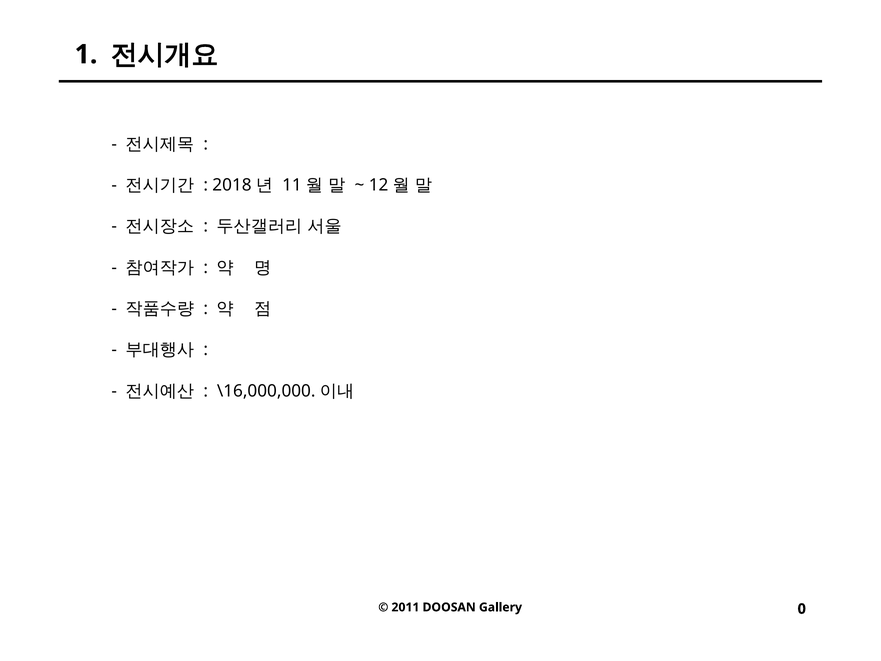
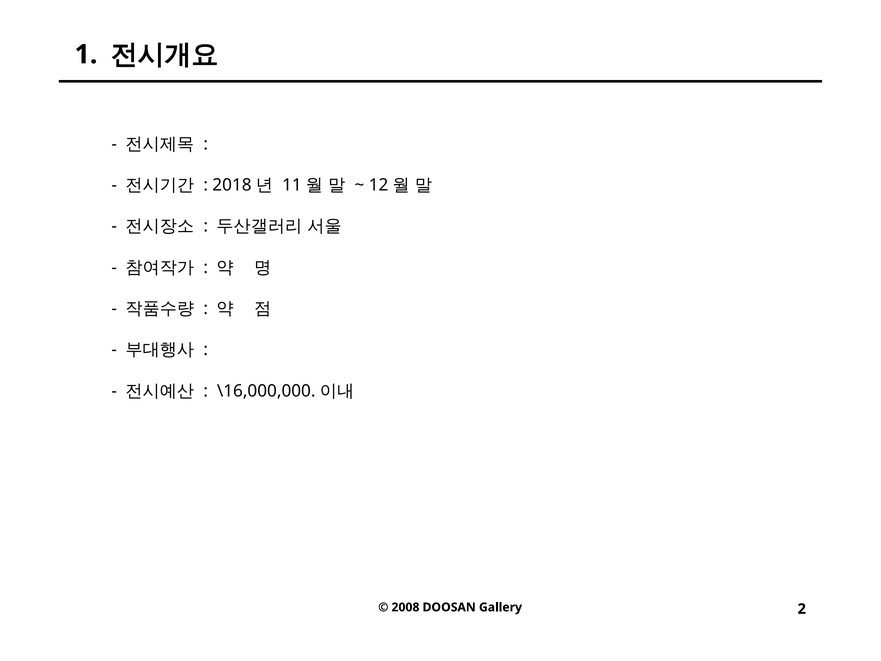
2011: 2011 -> 2008 (405, 607)
0: 0 -> 2 (802, 609)
